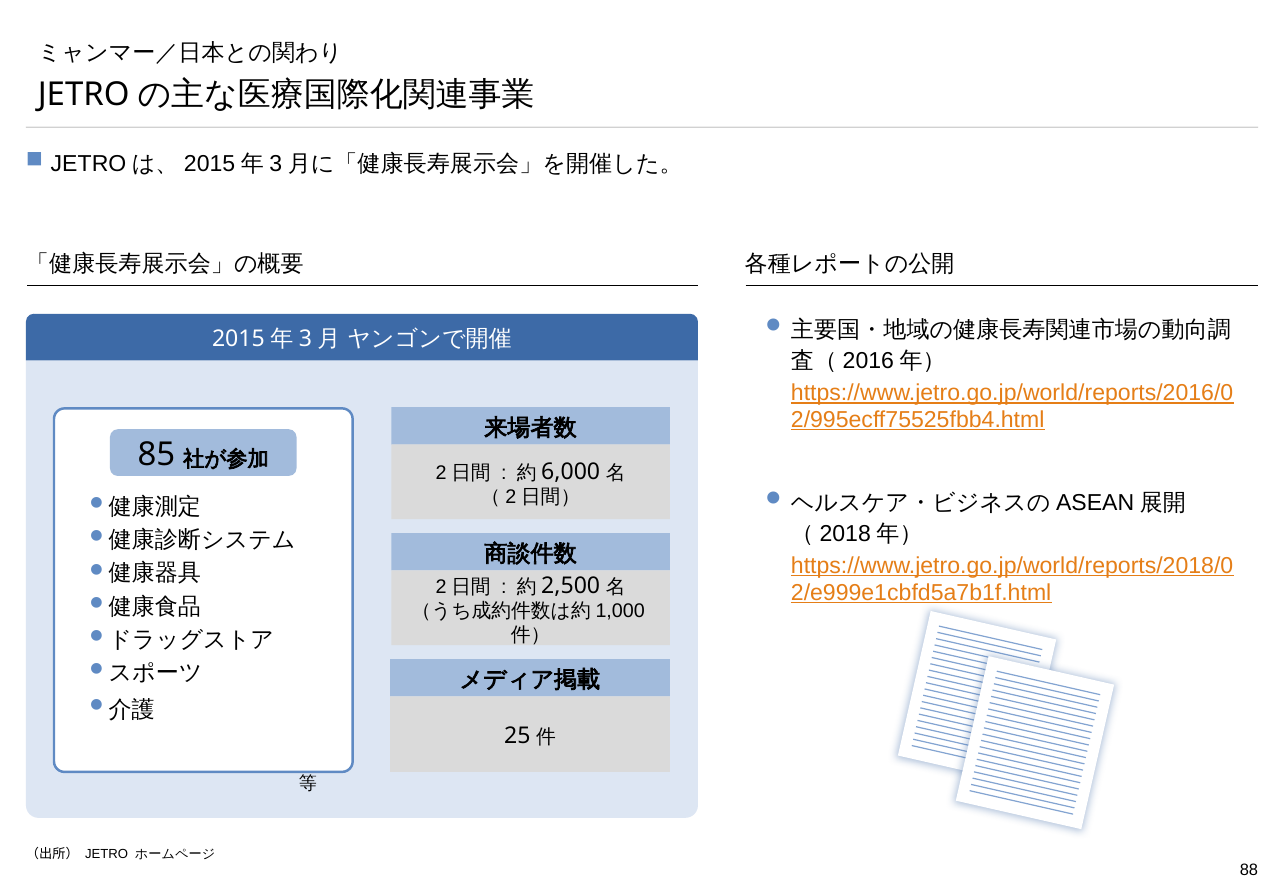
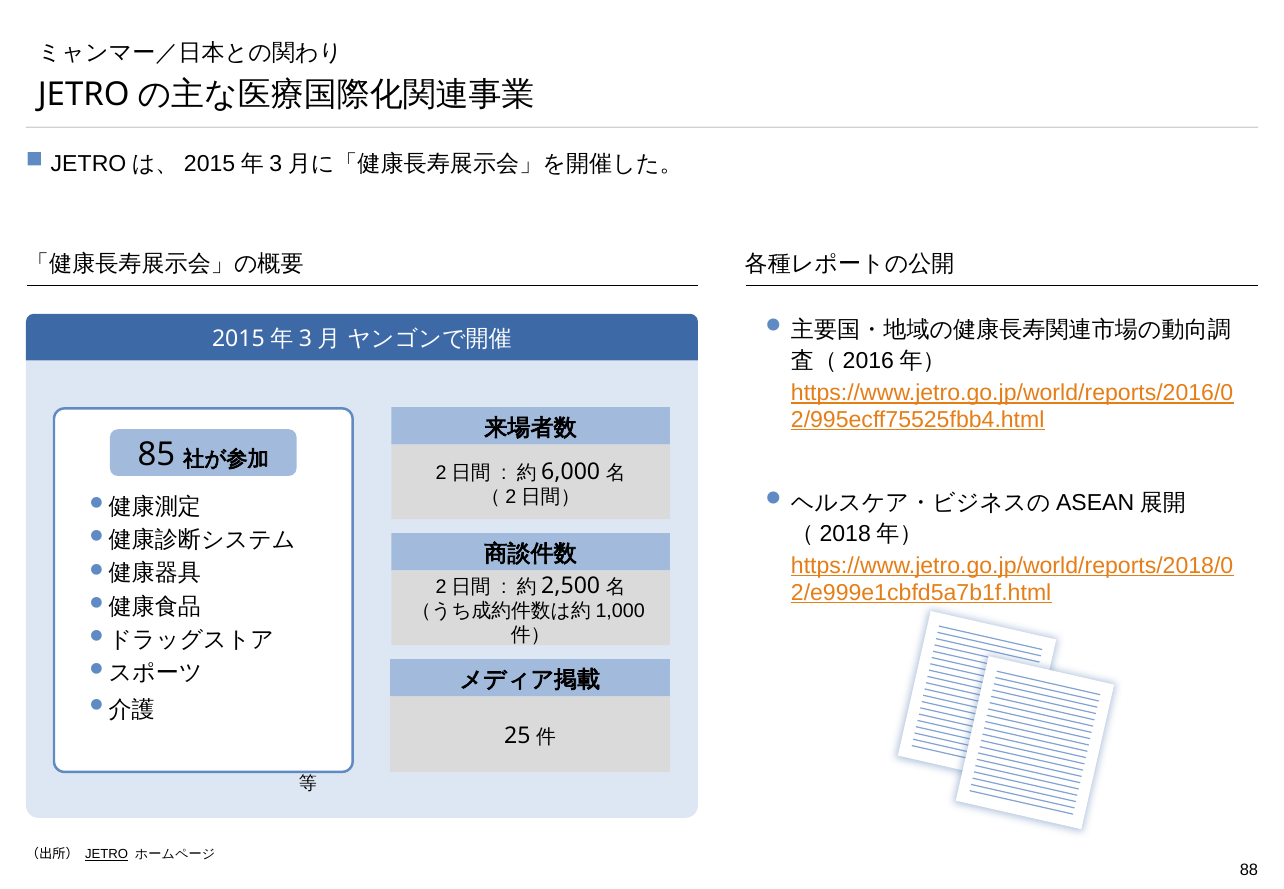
JETRO underline: none -> present (107, 855)
